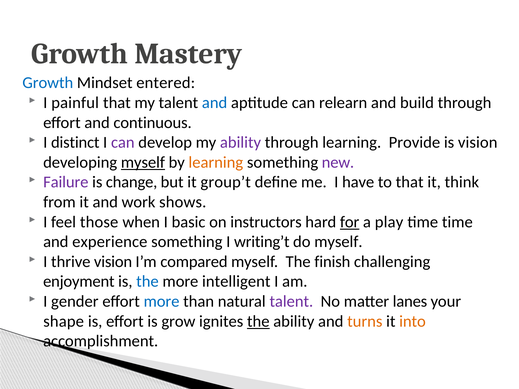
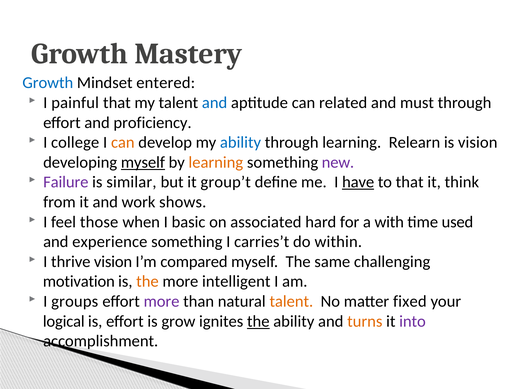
relearn: relearn -> related (343, 103)
build: build -> must (417, 103)
continuous: continuous -> proficiency (153, 123)
distinct: distinct -> college (75, 143)
can colour: purple -> orange (123, 143)
ability colour: purple -> blue (240, 143)
Provide: Provide -> Relearn (414, 143)
change: change -> similar (131, 182)
have underline: none -> present (358, 182)
instructors: instructors -> associated (266, 222)
for underline: present -> none (350, 222)
play: play -> with (389, 222)
time time: time -> used (457, 222)
writing’t: writing’t -> carries’t (262, 242)
do myself: myself -> within (338, 242)
finish: finish -> same (332, 262)
enjoyment: enjoyment -> motivation (79, 282)
the colour: blue -> orange (147, 282)
gender: gender -> groups (75, 302)
more colour: blue -> purple (162, 302)
talent colour: purple -> orange (291, 302)
lanes: lanes -> fixed (410, 302)
shape: shape -> logical (64, 321)
into colour: orange -> purple (413, 321)
